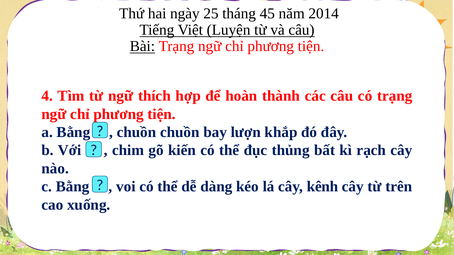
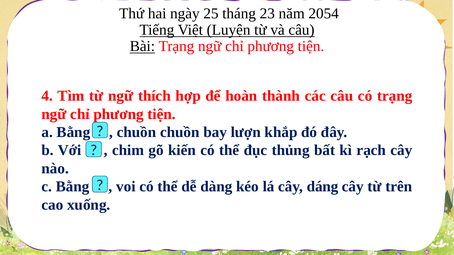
45: 45 -> 23 (267, 14)
2014: 2014 -> 2054 (324, 14)
kênh: kênh -> dáng (323, 187)
